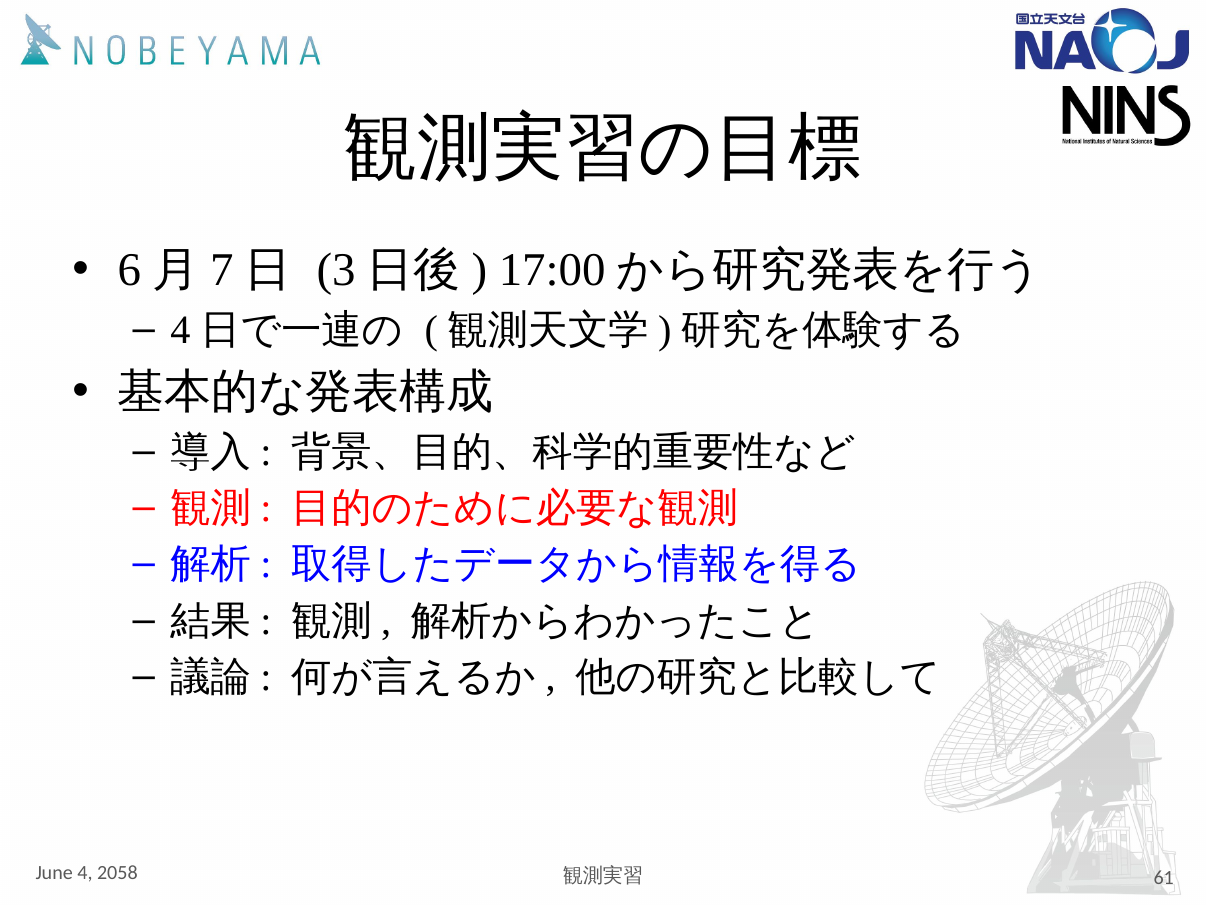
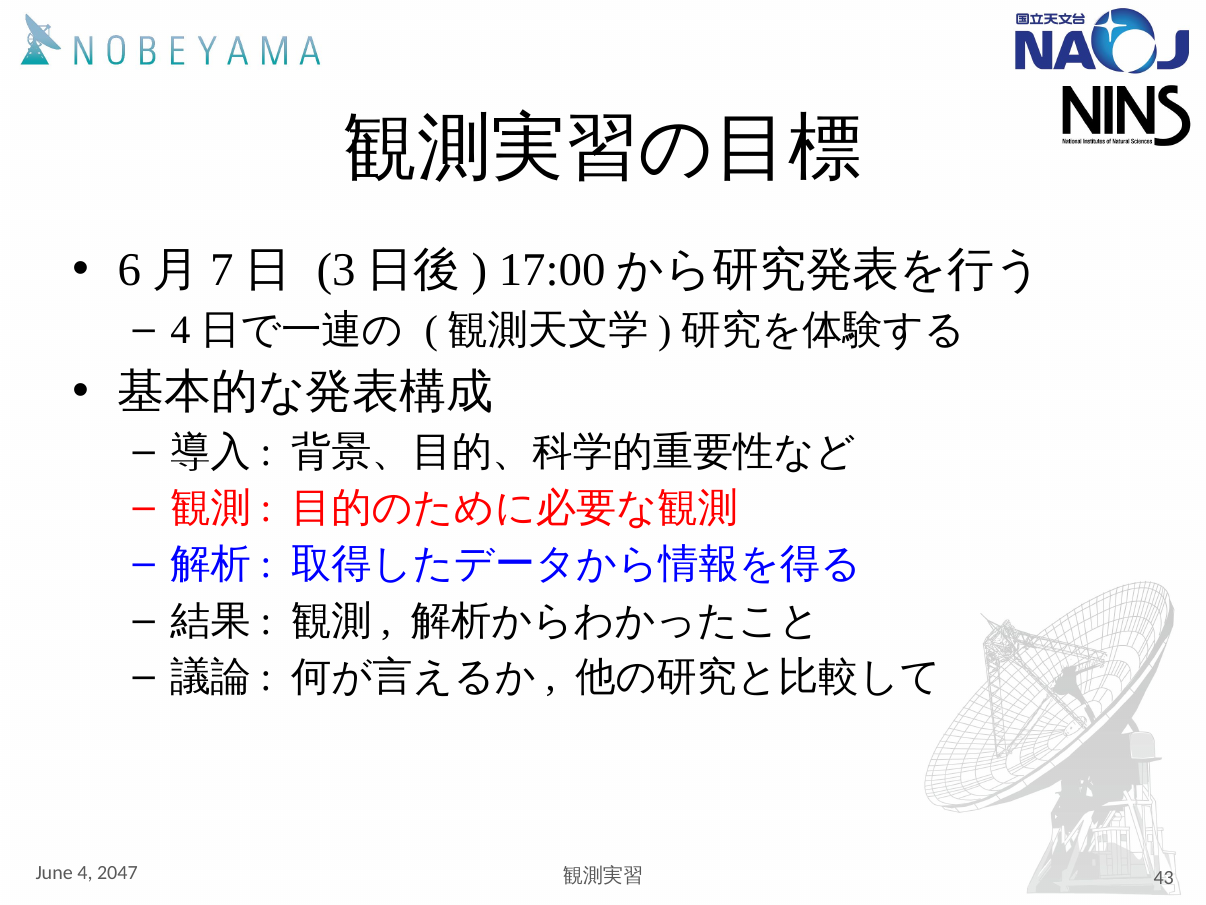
2058: 2058 -> 2047 (117, 872)
61: 61 -> 43 (1164, 877)
